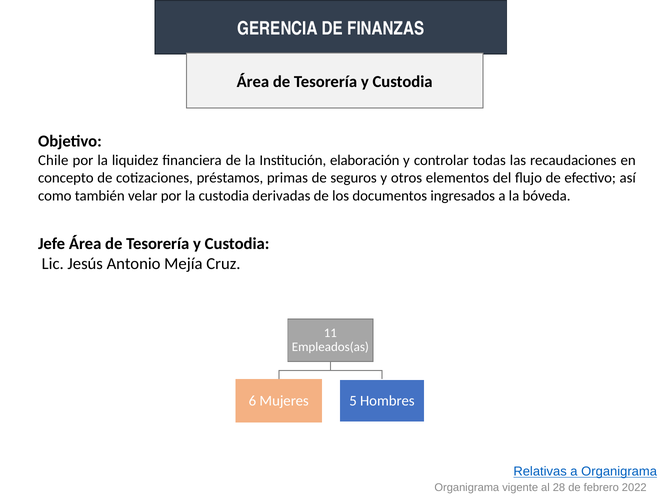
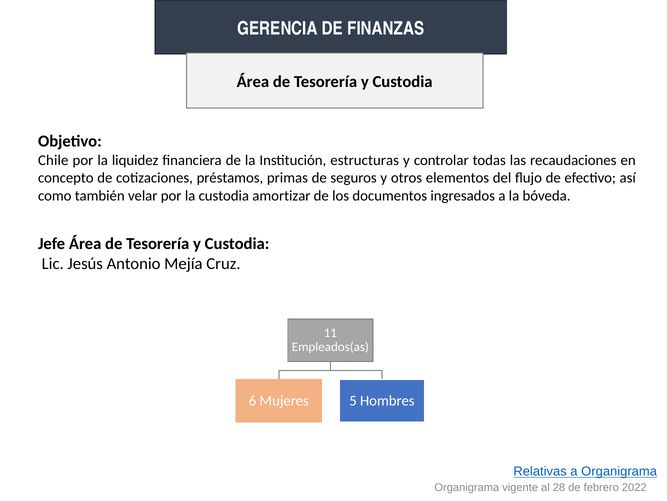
elaboración: elaboración -> estructuras (365, 160)
derivadas: derivadas -> amortizar (281, 195)
